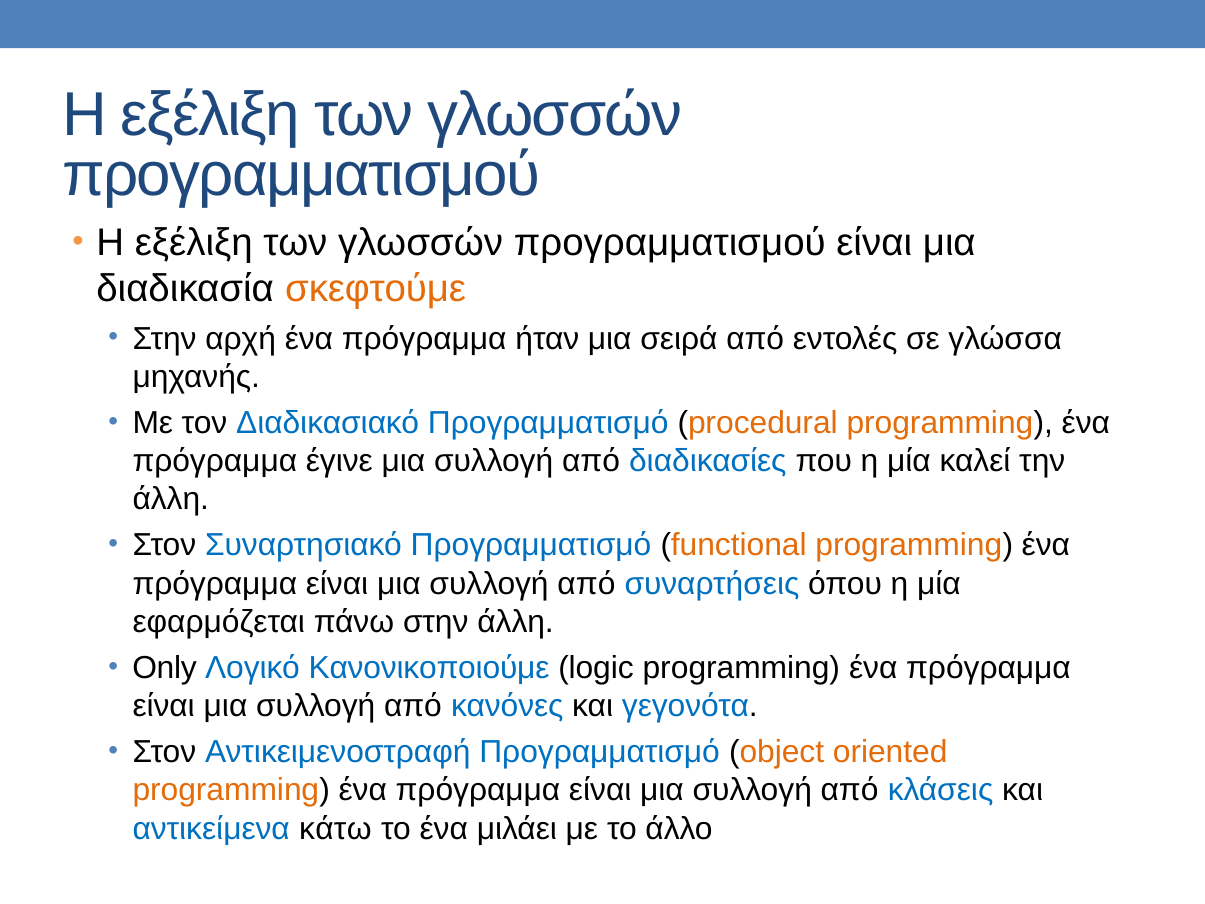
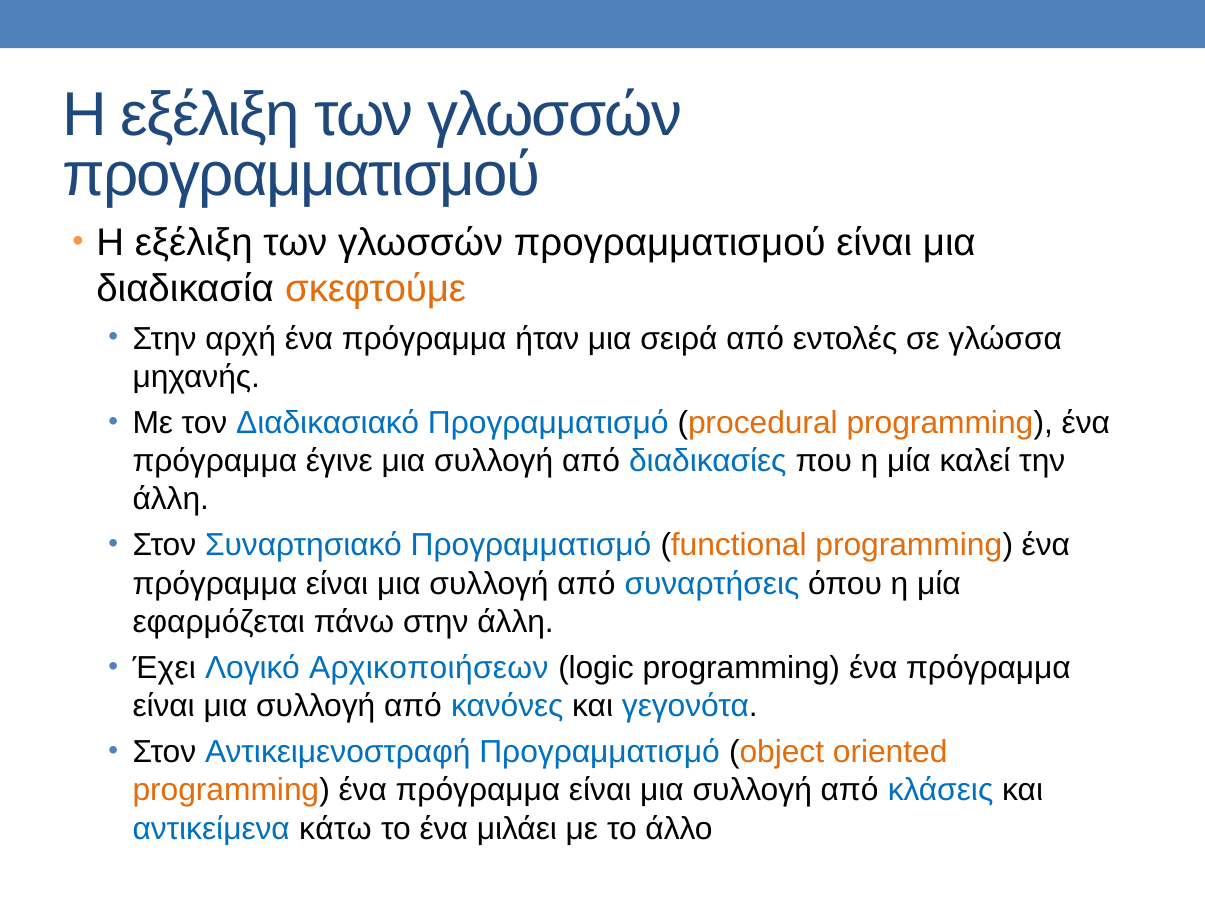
Only: Only -> Έχει (164, 668)
Κανονικοποιούμε: Κανονικοποιούμε -> Αρχικοποιήσεων (429, 668)
